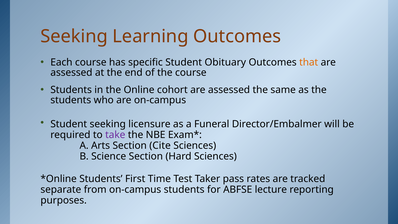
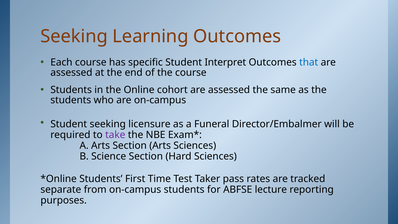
Obituary: Obituary -> Interpret (225, 62)
that colour: orange -> blue (309, 62)
Section Cite: Cite -> Arts (160, 145)
